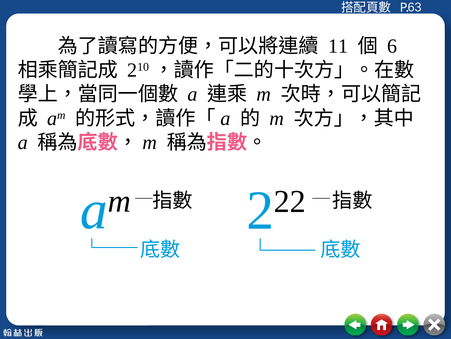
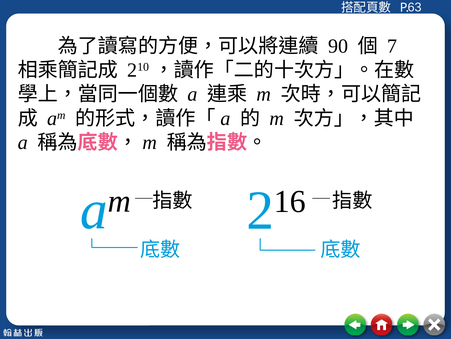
11: 11 -> 90 (338, 46)
6: 6 -> 7 (392, 46)
22: 22 -> 16 (290, 201)
